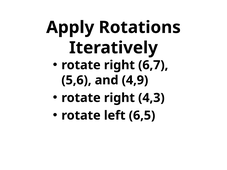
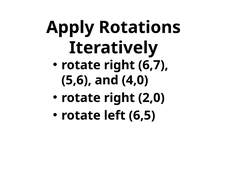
4,9: 4,9 -> 4,0 (135, 80)
4,3: 4,3 -> 2,0 (151, 98)
